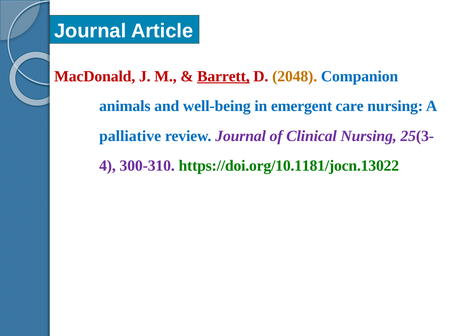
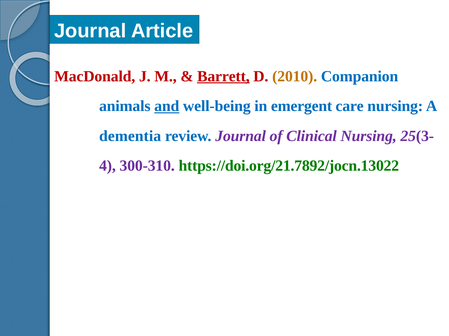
2048: 2048 -> 2010 (295, 76)
and underline: none -> present (167, 106)
palliative: palliative -> dementia (130, 136)
https://doi.org/10.1181/jocn.13022: https://doi.org/10.1181/jocn.13022 -> https://doi.org/21.7892/jocn.13022 (289, 166)
